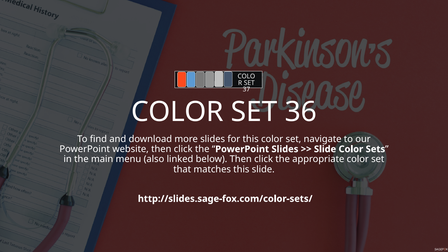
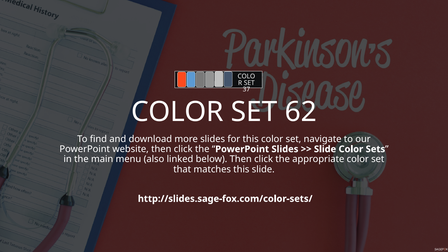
36: 36 -> 62 (301, 112)
